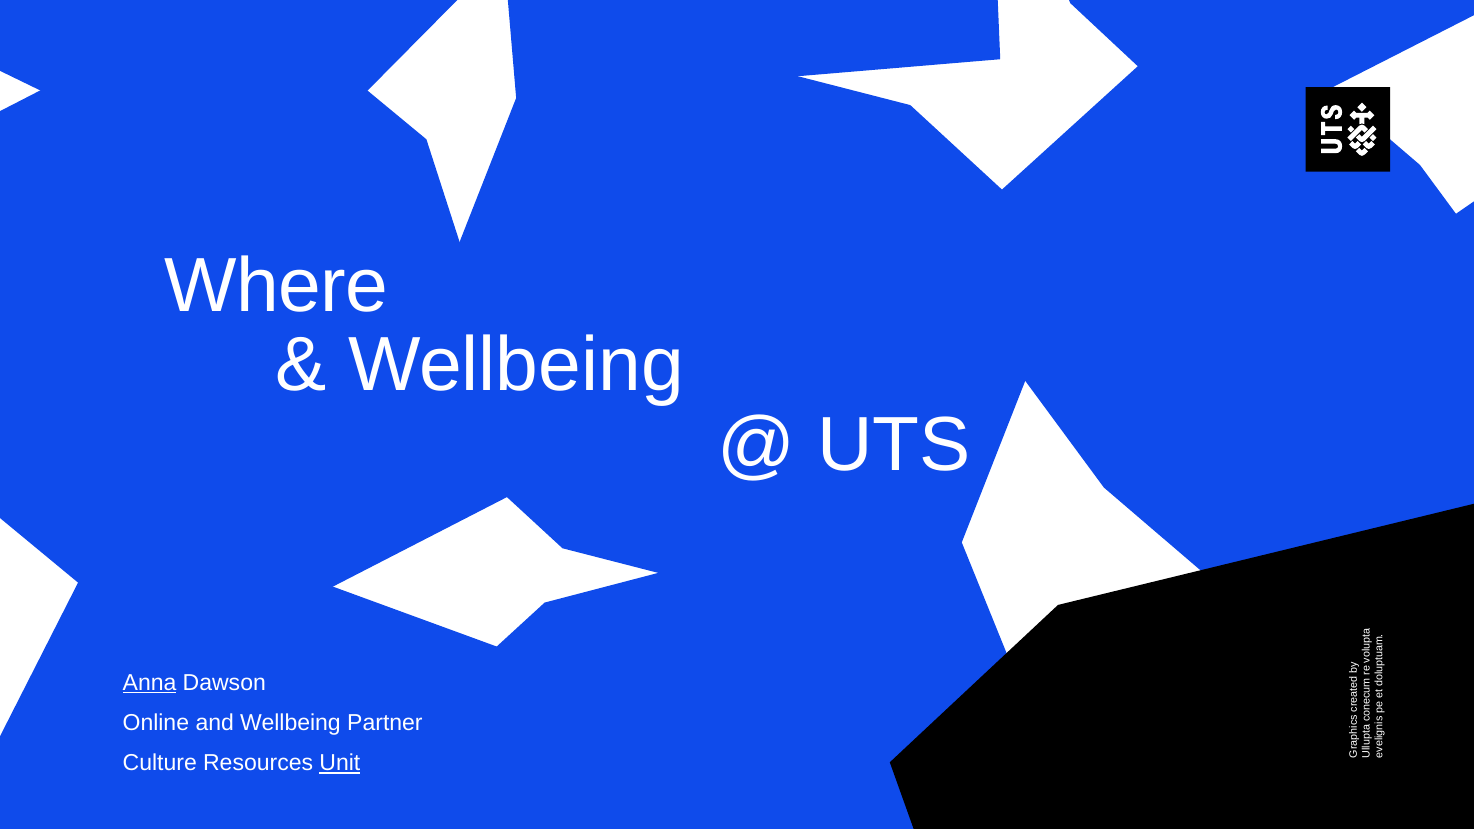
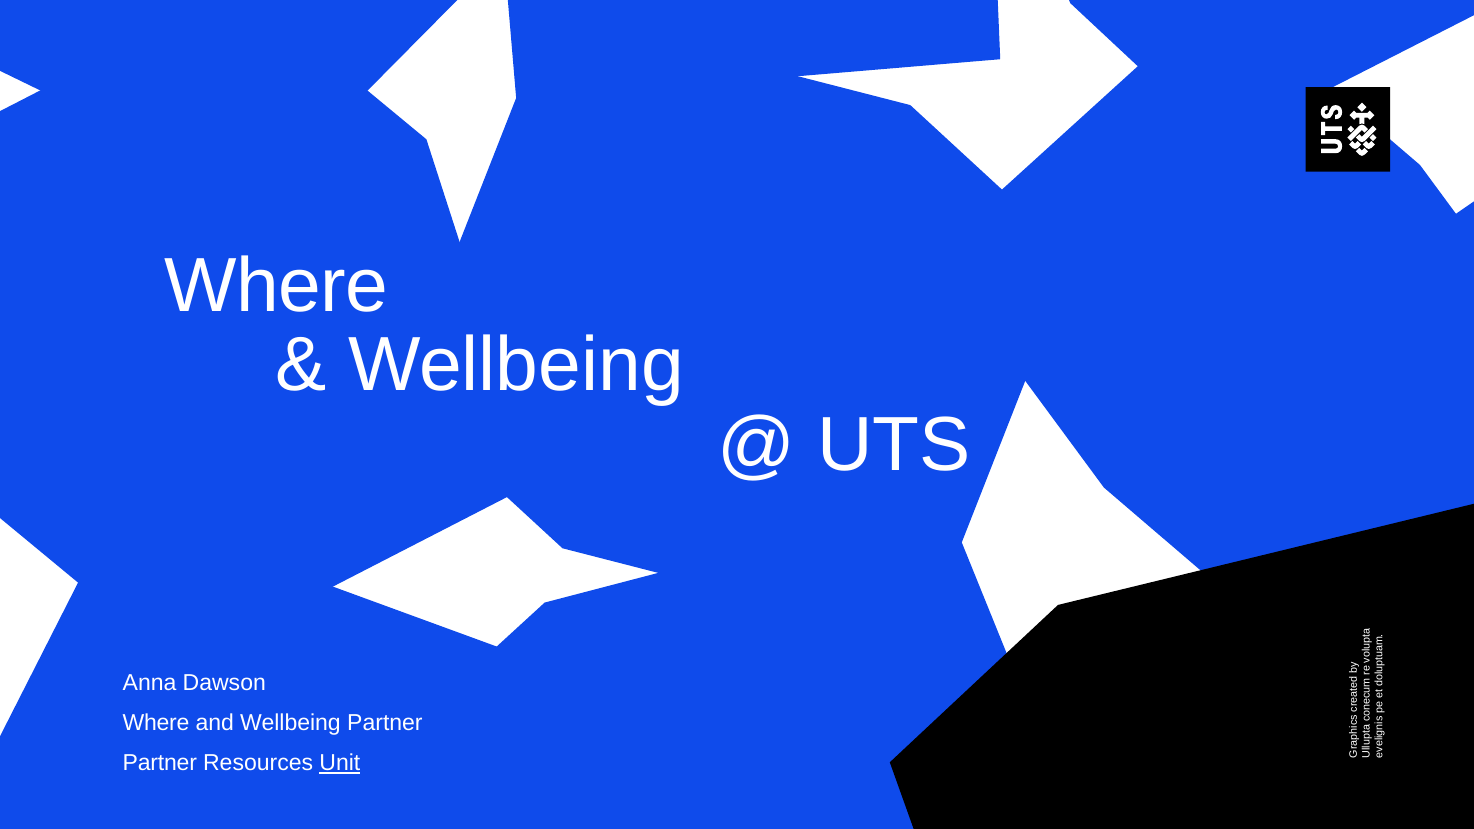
Anna underline: present -> none (150, 683)
Online: Online -> Where (156, 723)
Culture: Culture -> Partner (160, 763)
